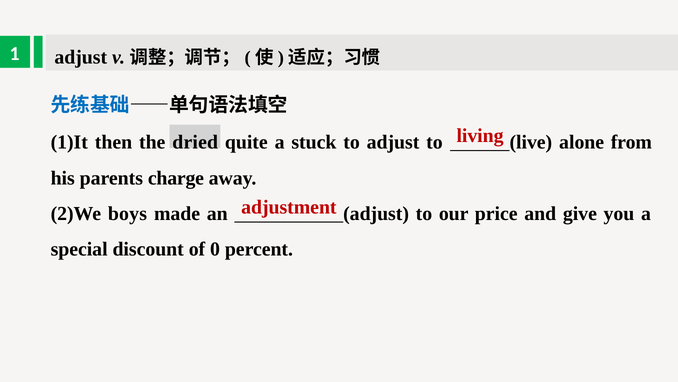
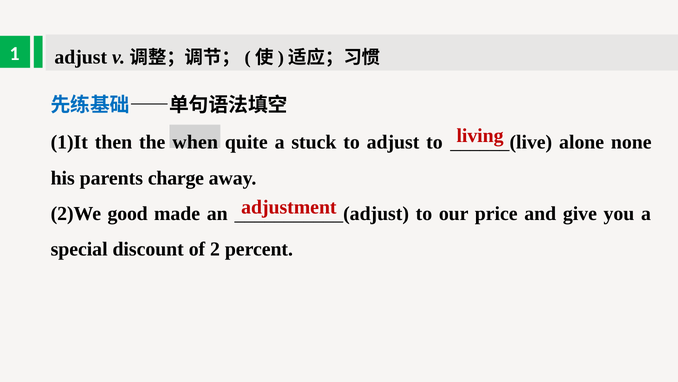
dried: dried -> when (195, 142)
from: from -> none (631, 142)
boys: boys -> good (128, 213)
0: 0 -> 2 (215, 249)
